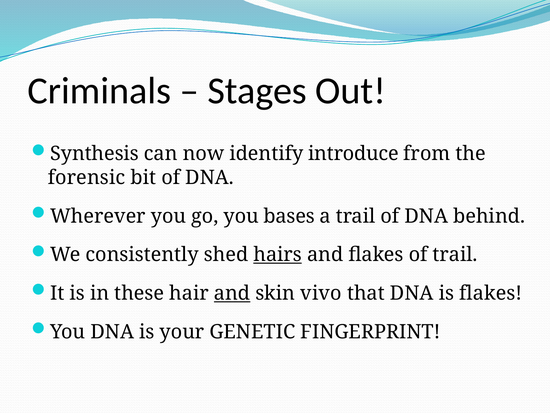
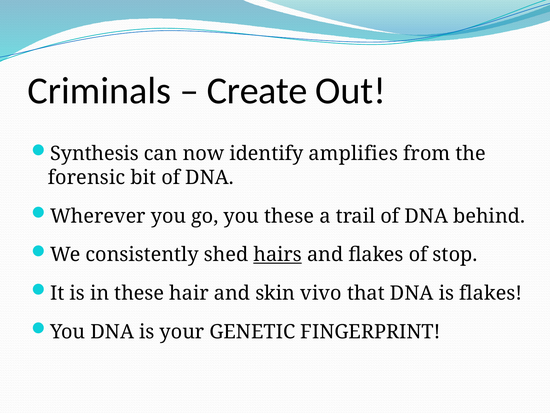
Stages: Stages -> Create (257, 91)
introduce: introduce -> amplifies (353, 154)
you bases: bases -> these (289, 216)
of trail: trail -> stop (455, 254)
and underline: present -> none (232, 293)
